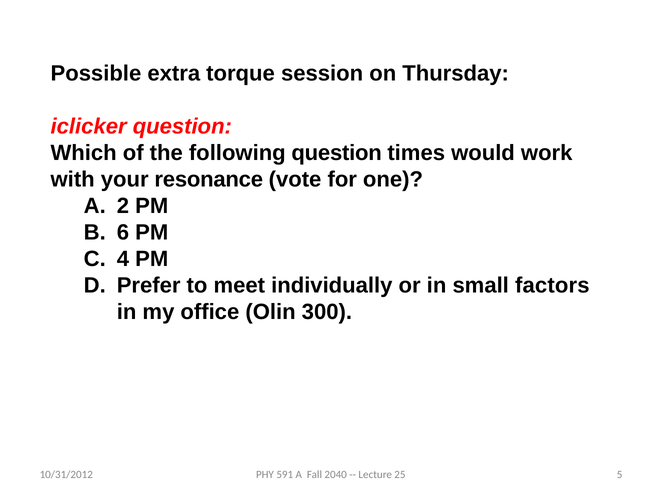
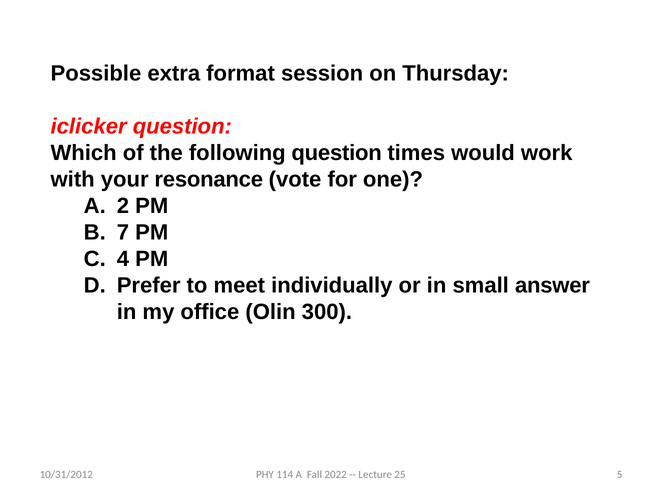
torque: torque -> format (241, 73)
6: 6 -> 7 (123, 232)
factors: factors -> answer (552, 285)
591: 591 -> 114 (285, 474)
2040: 2040 -> 2022 (336, 474)
